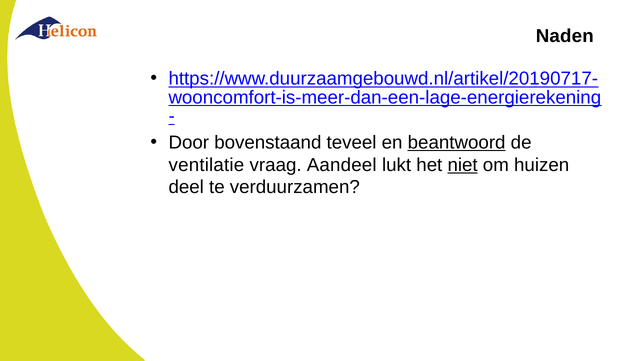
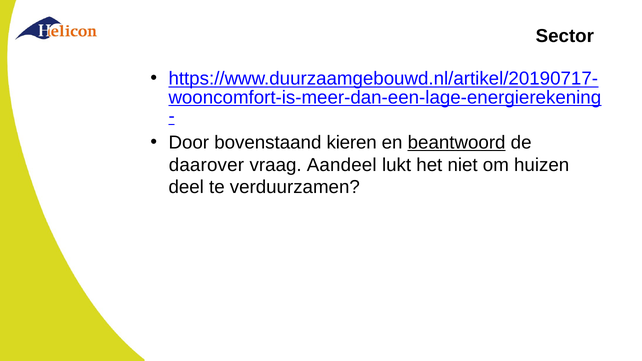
Naden: Naden -> Sector (565, 36)
teveel: teveel -> kieren (352, 142)
ventilatie: ventilatie -> daarover (206, 165)
niet underline: present -> none (463, 165)
